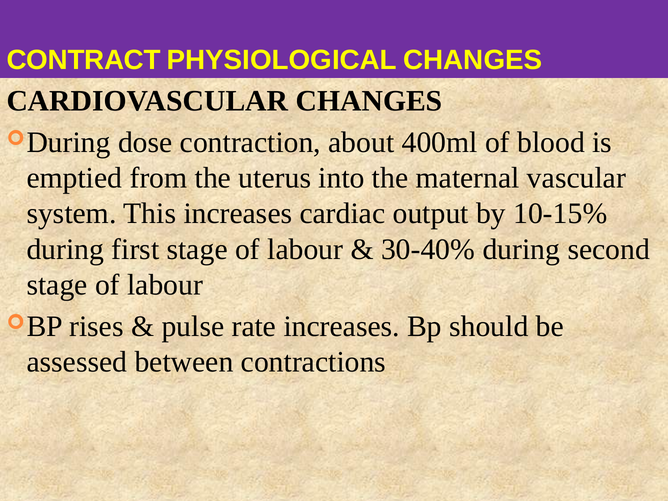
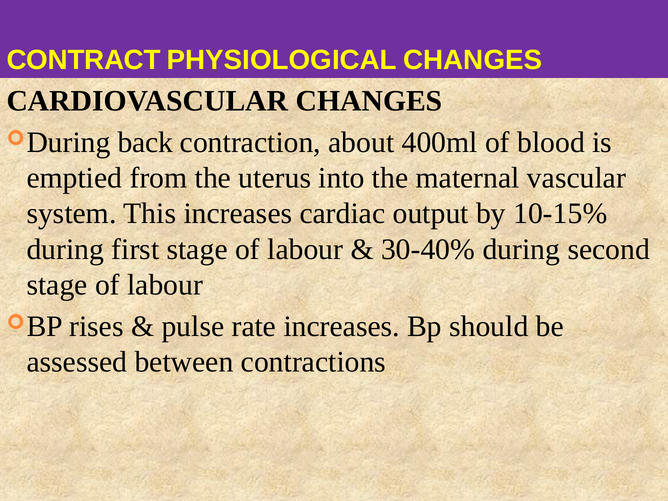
dose: dose -> back (145, 142)
